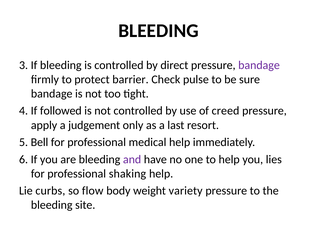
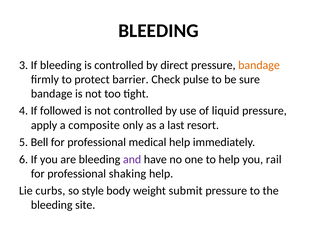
bandage colour: purple -> orange (259, 65)
creed: creed -> liquid (226, 111)
judgement: judgement -> composite (94, 125)
lies: lies -> rail (274, 159)
flow: flow -> style (93, 191)
variety: variety -> submit (186, 191)
